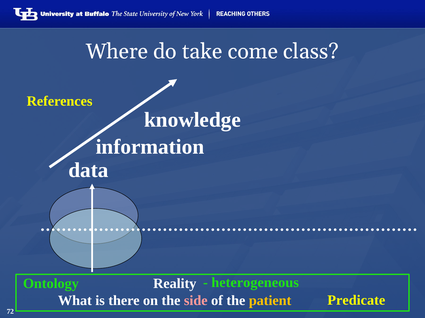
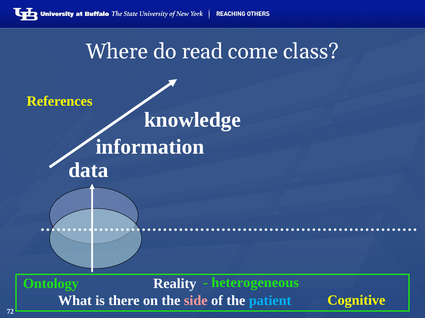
take: take -> read (202, 52)
Predicate: Predicate -> Cognitive (356, 301)
patient colour: yellow -> light blue (270, 301)
